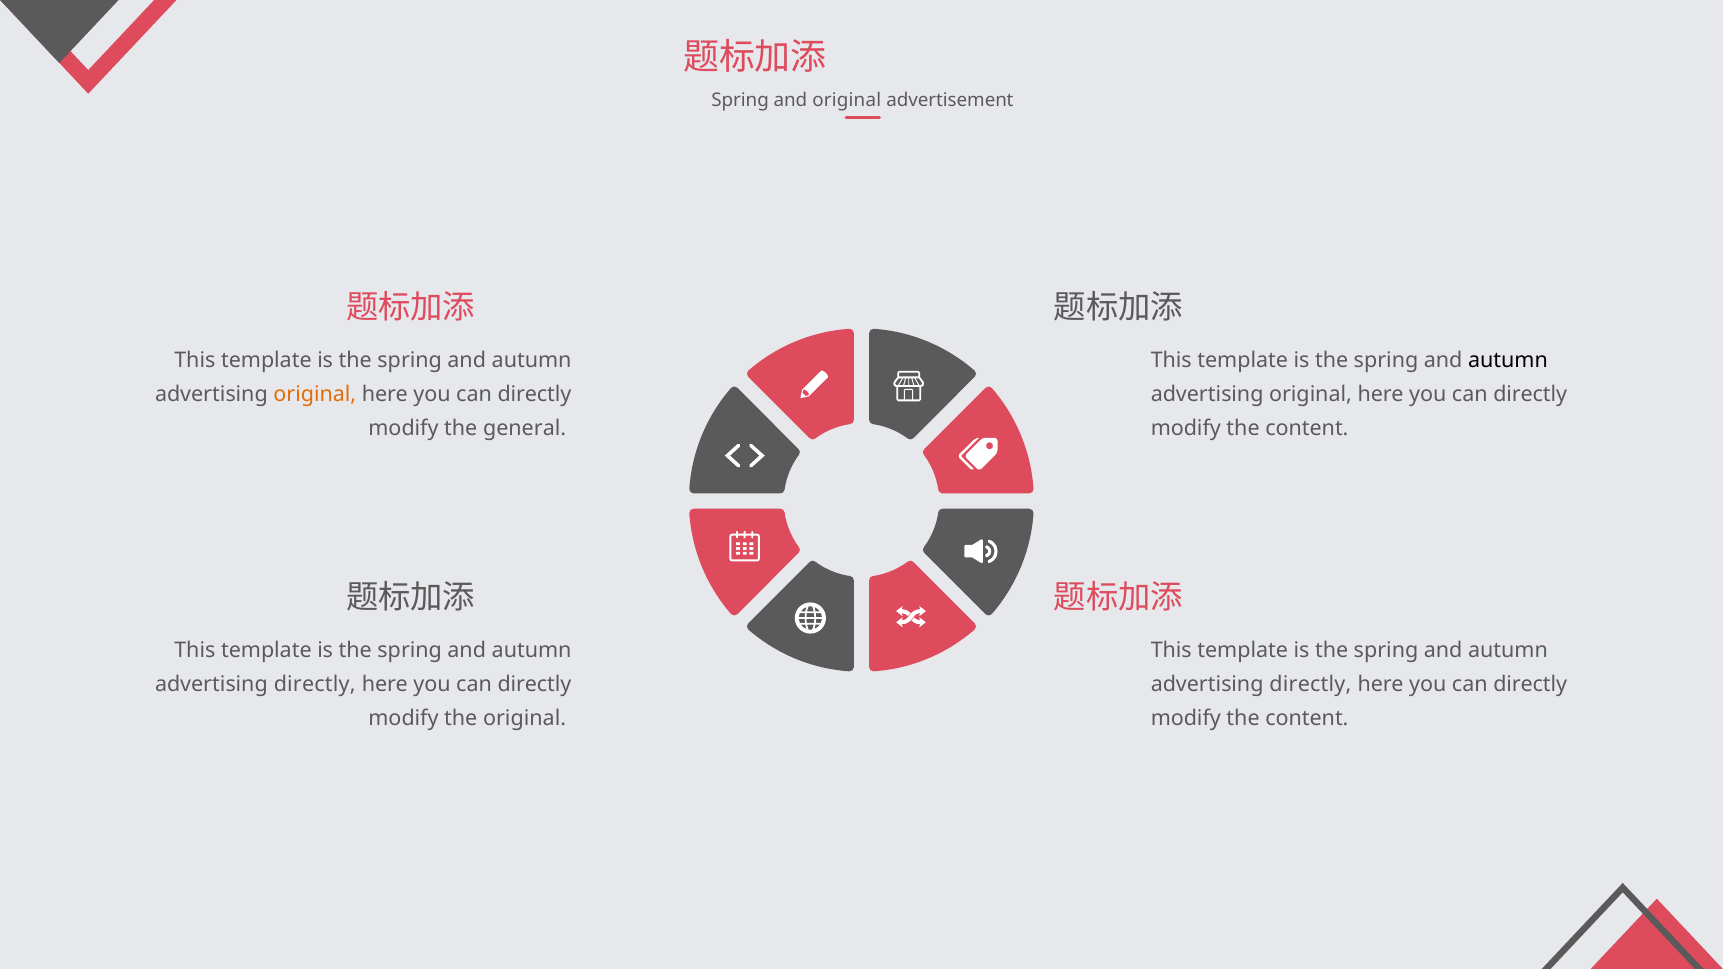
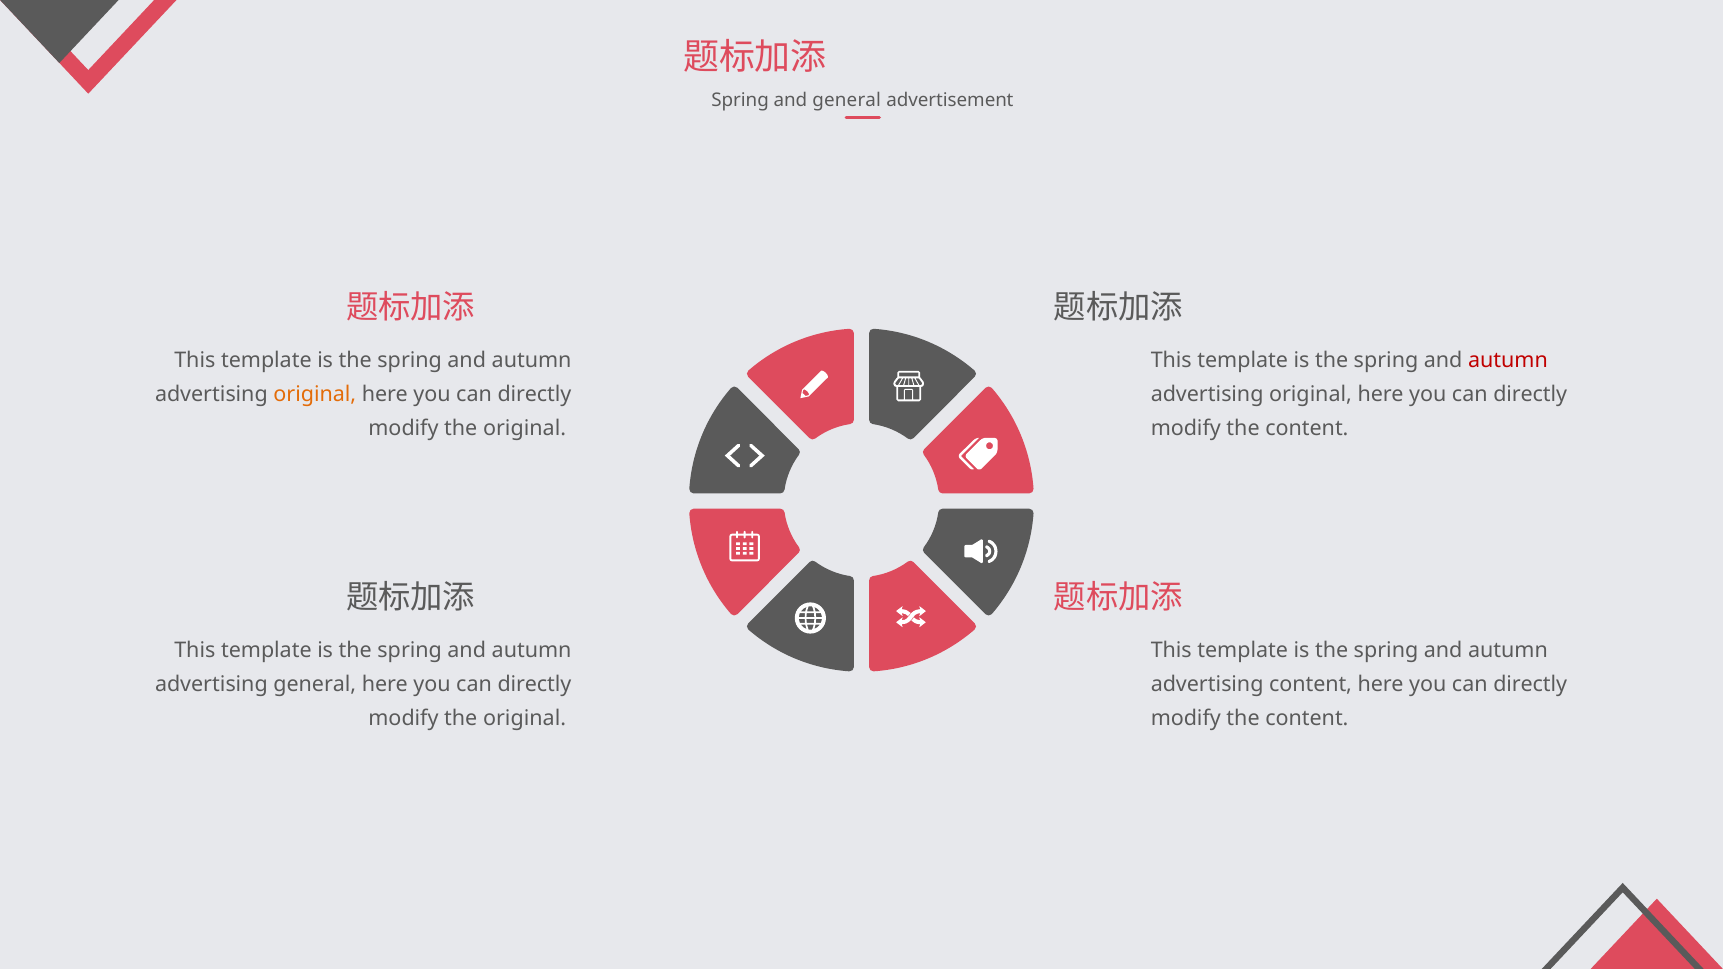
and original: original -> general (847, 100)
autumn colour: black -> red (1508, 361)
general: general -> original (525, 428)
directly: directly -> general (315, 685)
directly: directly -> content (1311, 685)
